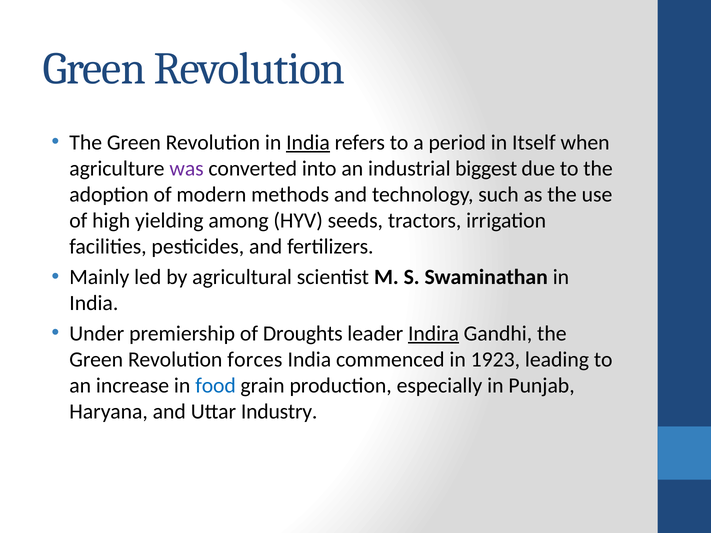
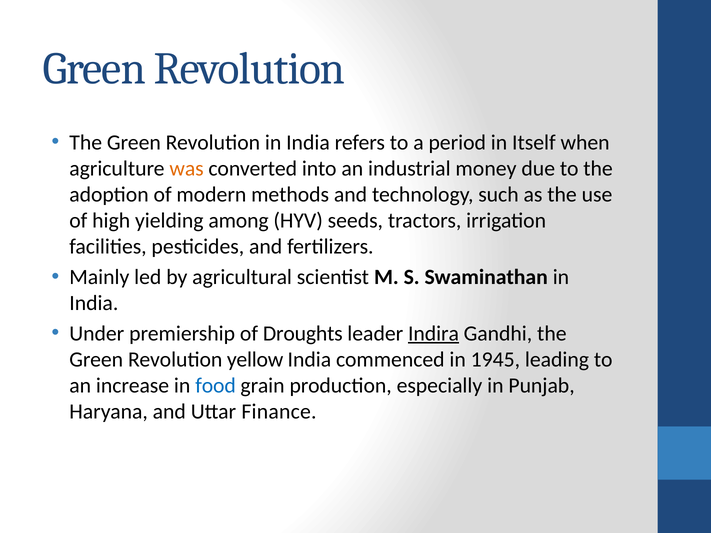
India underline: present -> none (308, 143)
was colour: purple -> orange (187, 169)
biggest: biggest -> money (486, 169)
forces: forces -> yellow (255, 360)
1923: 1923 -> 1945 (495, 360)
Industry: Industry -> Finance (279, 412)
